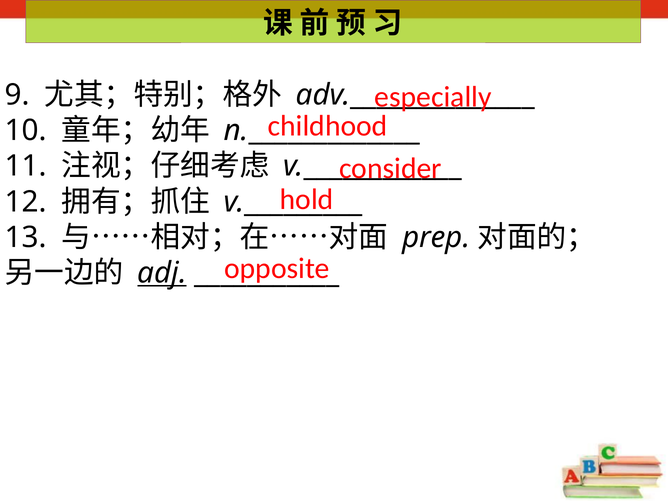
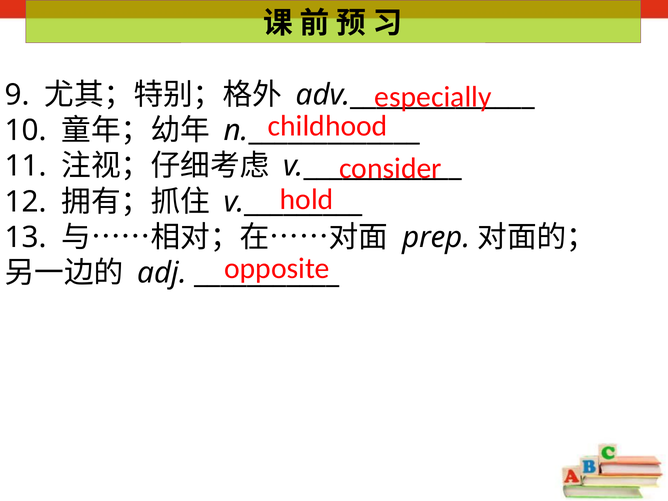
adj underline: present -> none (162, 273)
